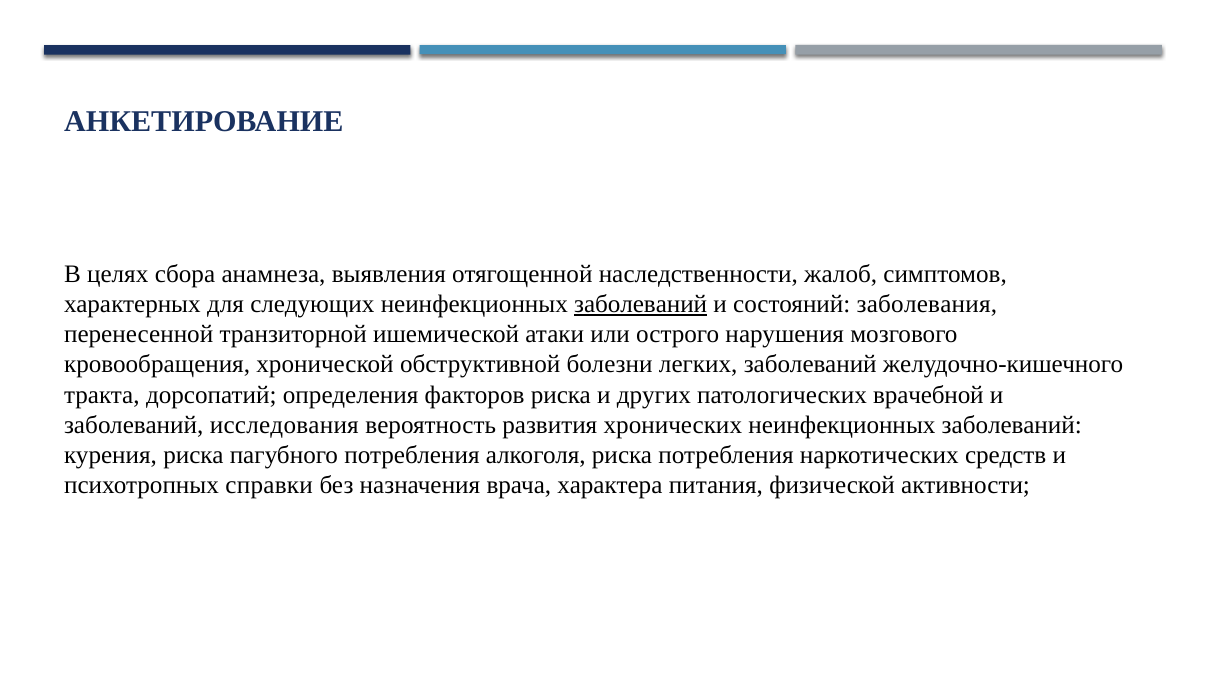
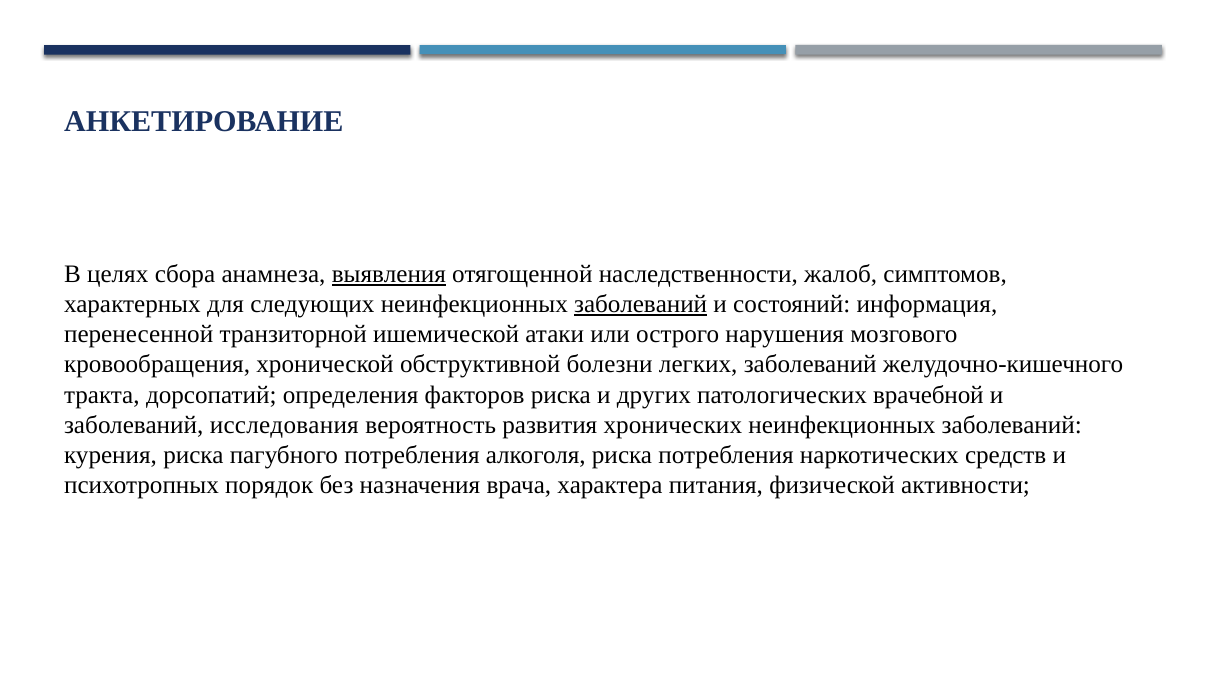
выявления underline: none -> present (389, 274)
заболевания: заболевания -> информация (927, 304)
справки: справки -> порядок (269, 486)
